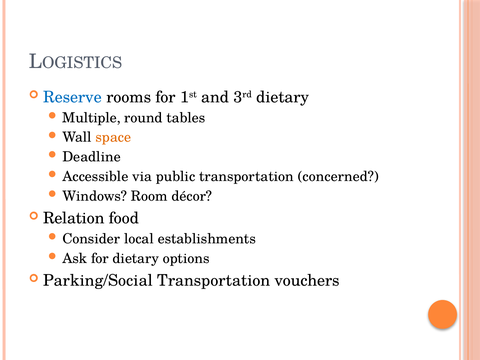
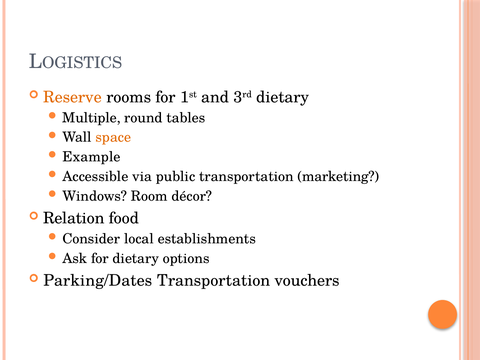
Reserve colour: blue -> orange (73, 97)
Deadline: Deadline -> Example (92, 157)
concerned: concerned -> marketing (338, 177)
Parking/Social: Parking/Social -> Parking/Dates (98, 281)
